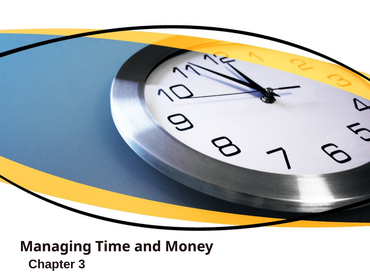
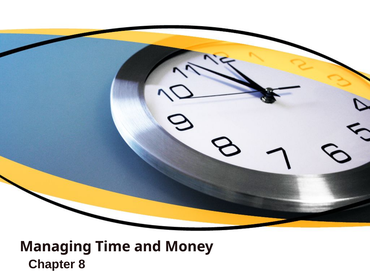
3: 3 -> 8 (82, 264)
